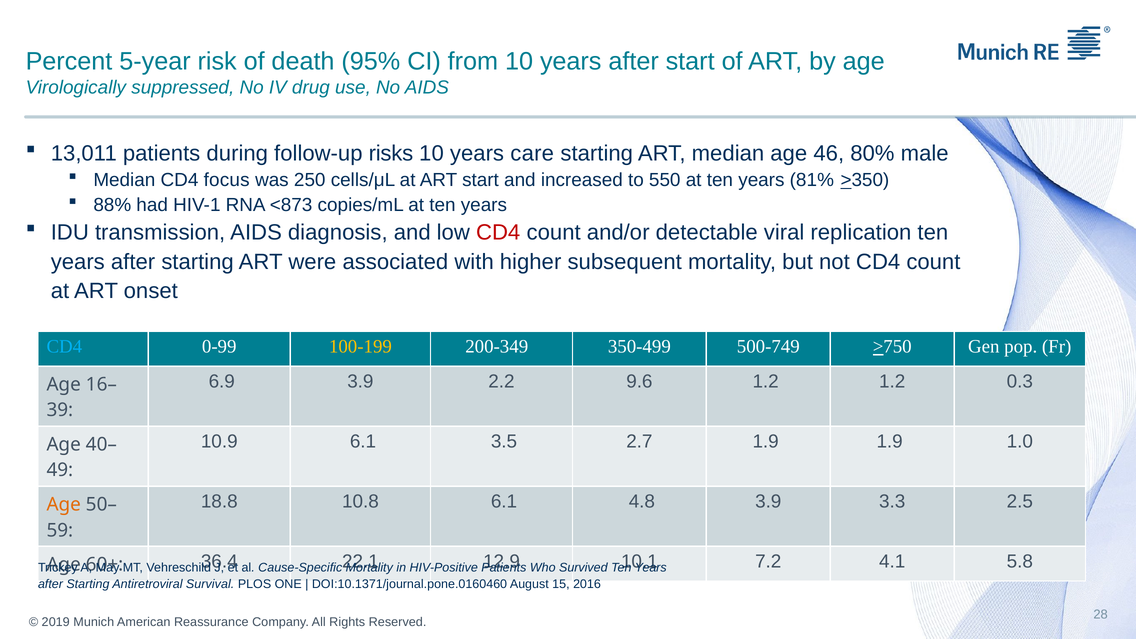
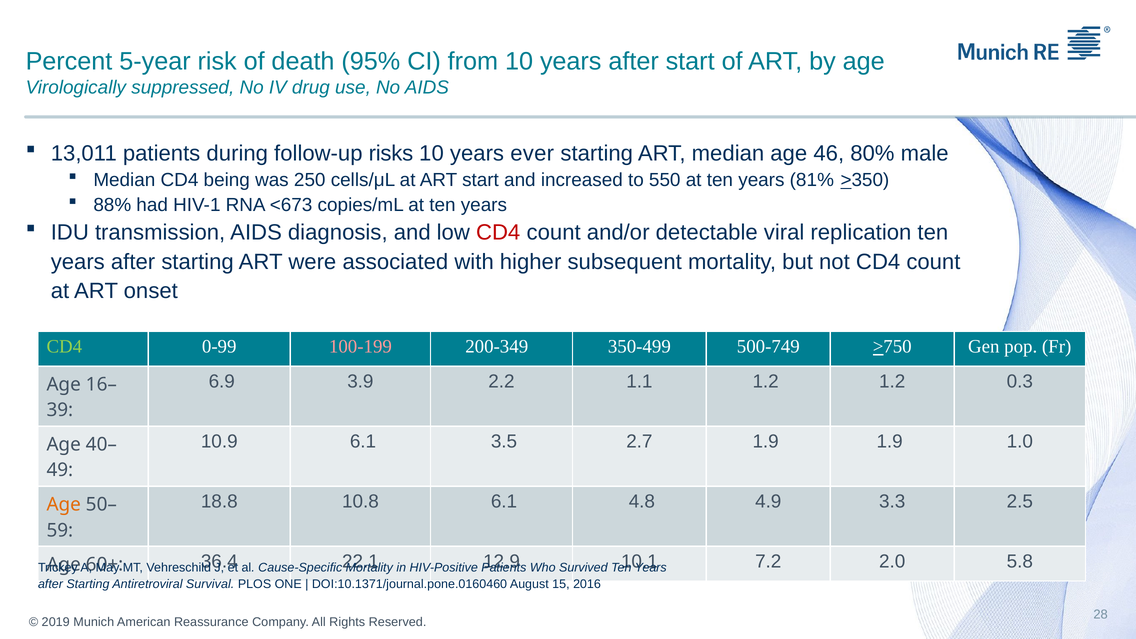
care: care -> ever (532, 153)
focus: focus -> being (227, 180)
<873: <873 -> <673 (291, 205)
CD4 colour: light blue -> light green (64, 346)
100-199 colour: yellow -> pink (360, 346)
9.6: 9.6 -> 1.1 (639, 381)
4.8 3.9: 3.9 -> 4.9 (768, 502)
4.1: 4.1 -> 2.0 (892, 562)
